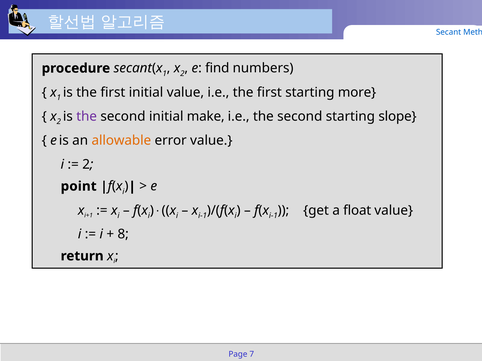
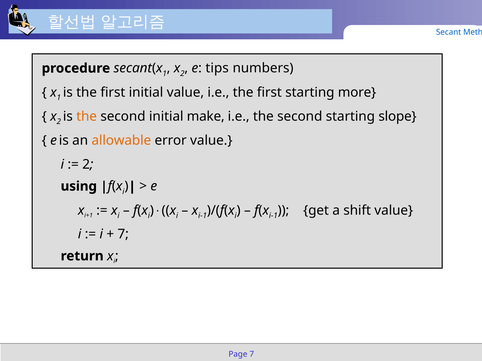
find: find -> tips (217, 68)
the colour: purple -> orange (87, 117)
point: point -> using (79, 187)
float: float -> shift (357, 211)
8: 8 -> 7 (123, 235)
